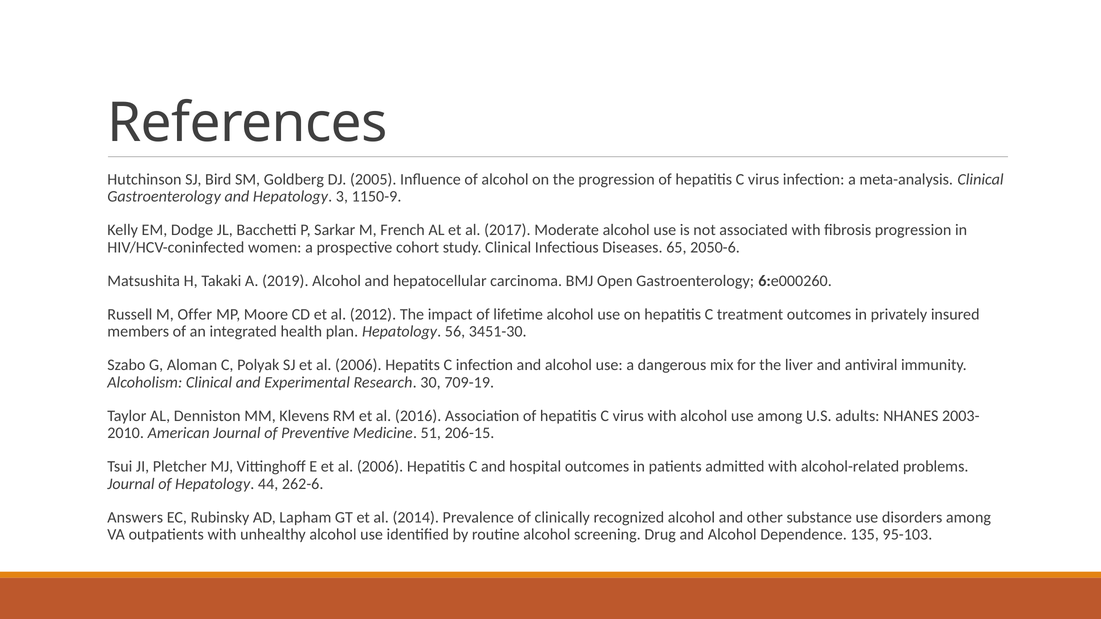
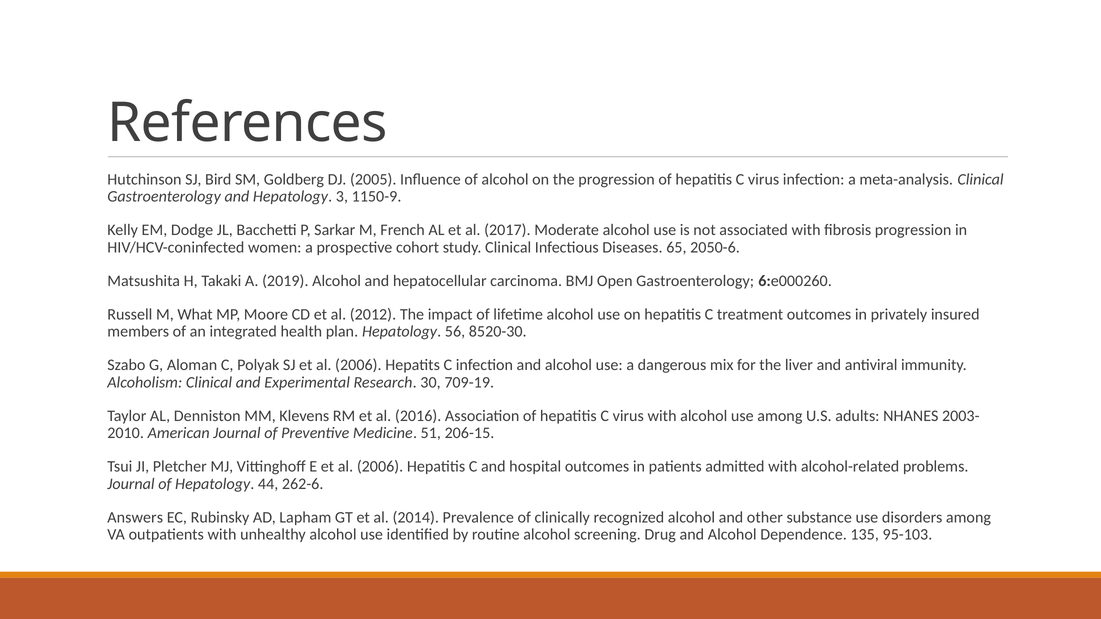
Offer: Offer -> What (195, 314)
3451-30: 3451-30 -> 8520-30 (498, 332)
